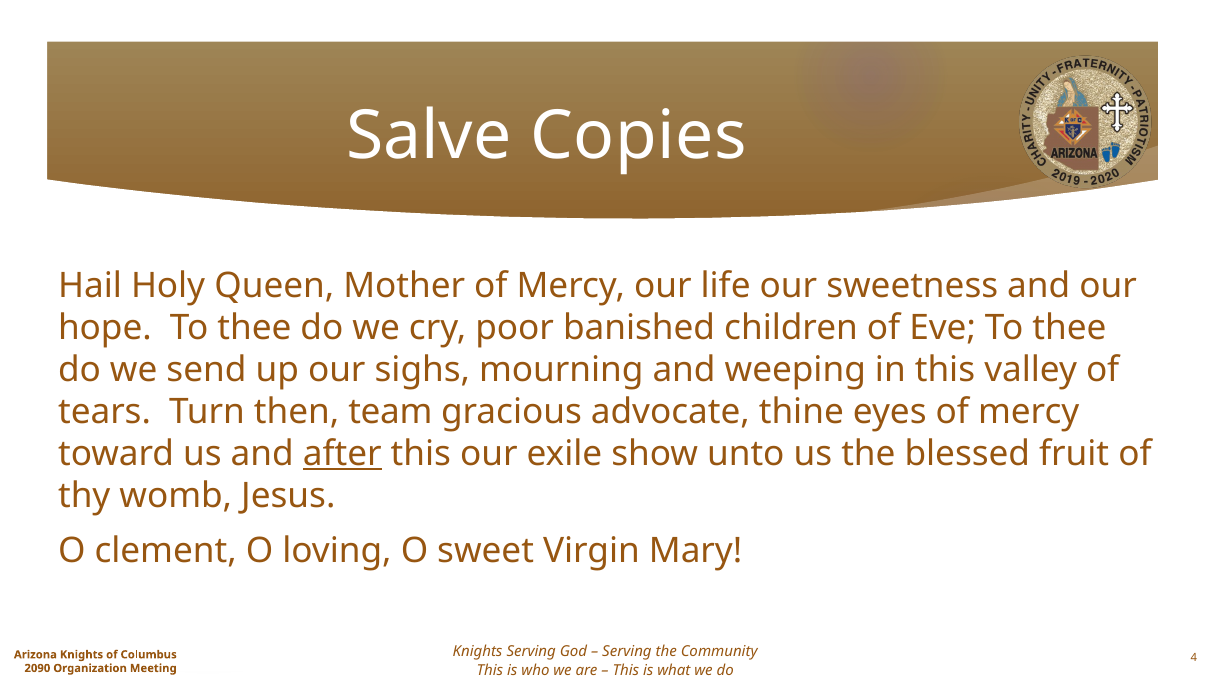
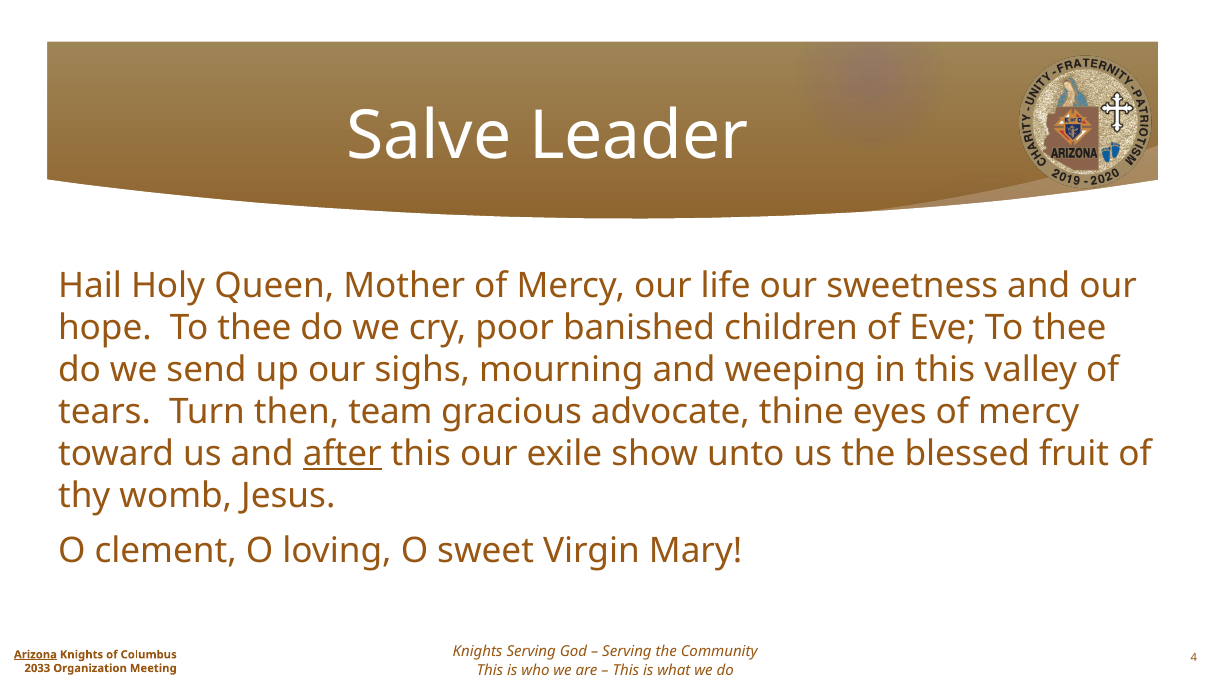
Copies: Copies -> Leader (639, 136)
Arizona underline: none -> present (35, 655)
2090: 2090 -> 2033 (37, 669)
